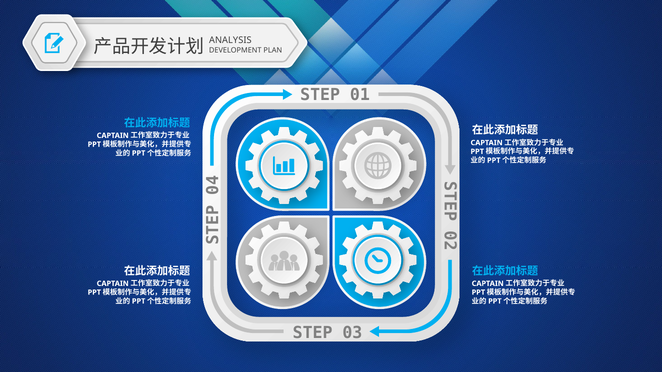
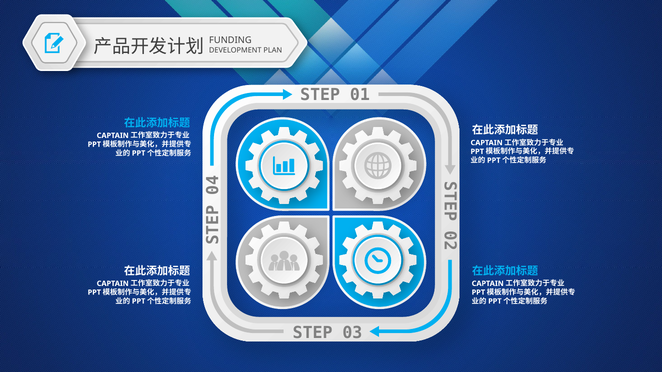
ANALYSIS: ANALYSIS -> FUNDING (230, 40)
